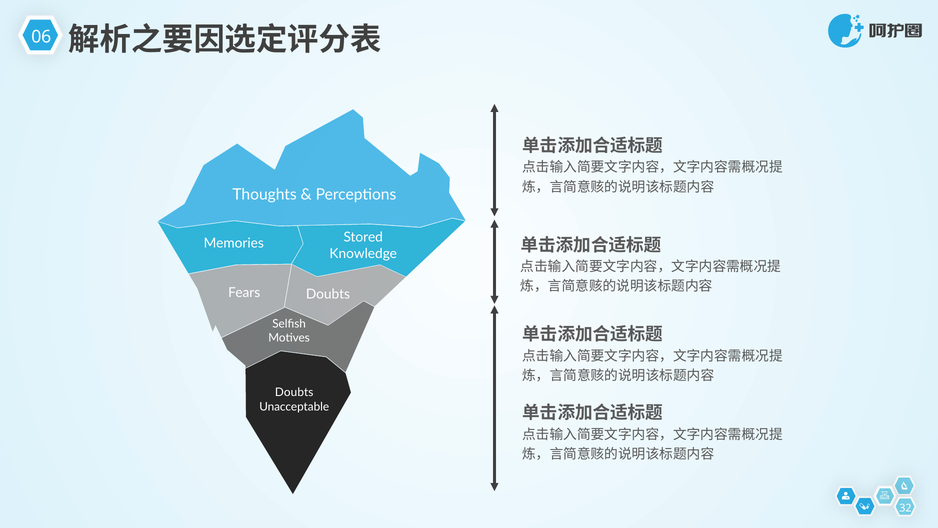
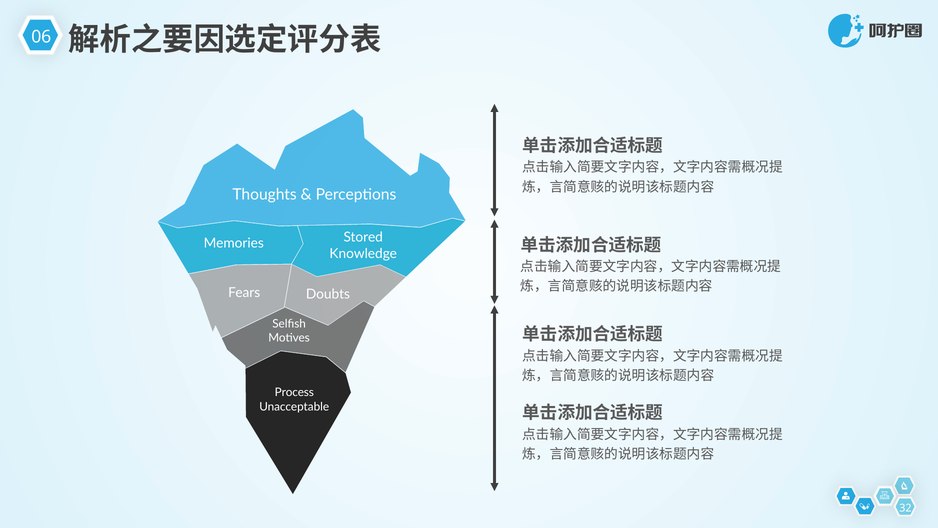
Doubts: Doubts -> Process (294, 392)
